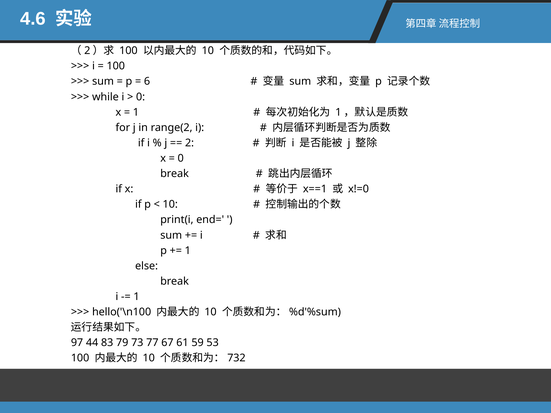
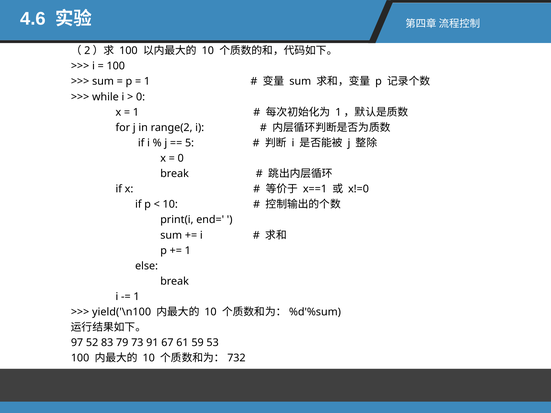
6: 6 -> 1 (147, 81)
2: 2 -> 5 (190, 143)
hello('\n100: hello('\n100 -> yield('\n100 (122, 312)
44: 44 -> 52 (92, 343)
77: 77 -> 91 (152, 343)
